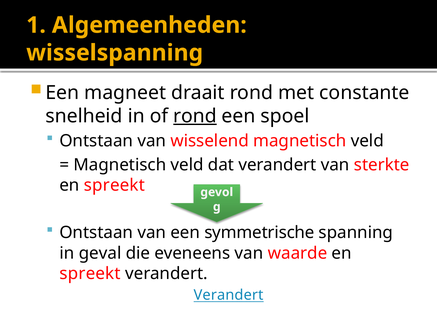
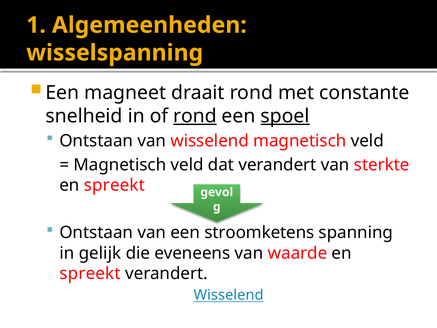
spoel underline: none -> present (285, 116)
symmetrische: symmetrische -> stroomketens (259, 233)
geval: geval -> gelijk (100, 253)
Verandert: Verandert -> Wisselend (229, 295)
